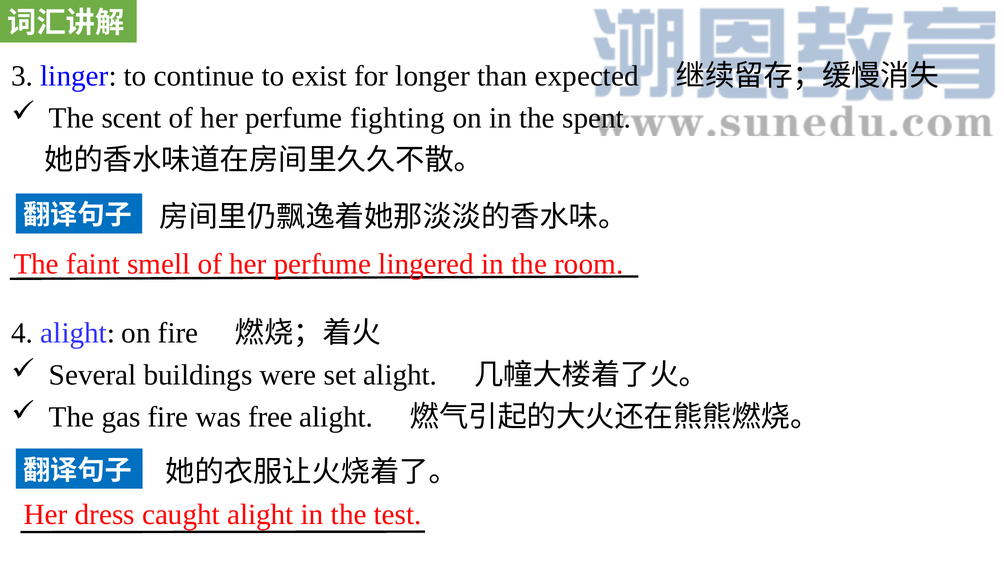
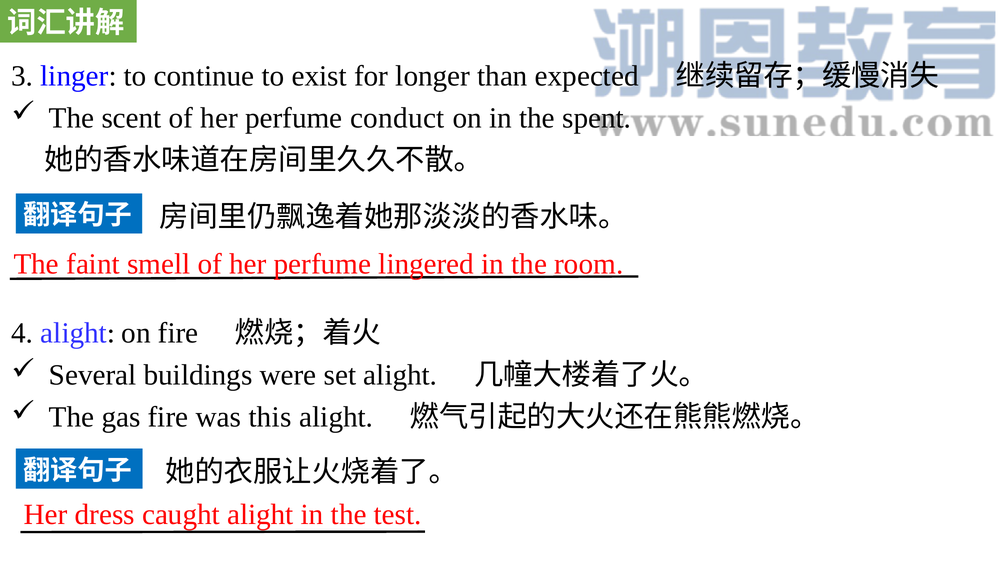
fighting: fighting -> conduct (397, 118)
free: free -> this (270, 417)
